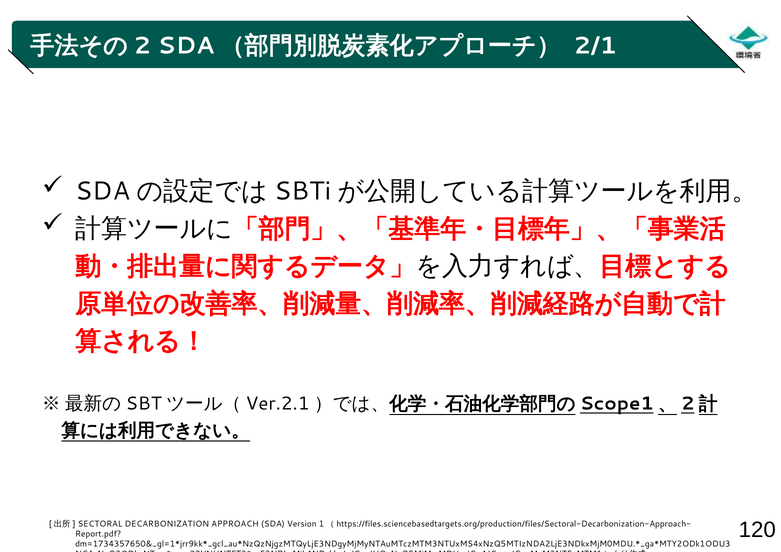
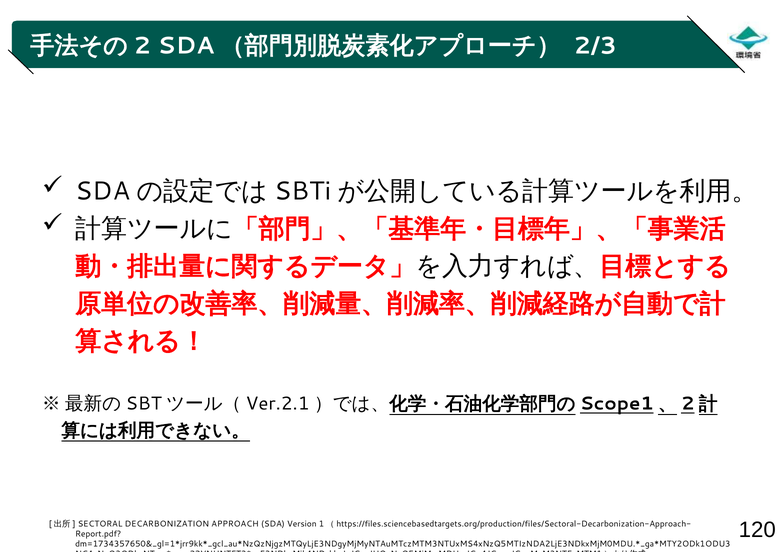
2/1: 2/1 -> 2/3 (595, 46)
